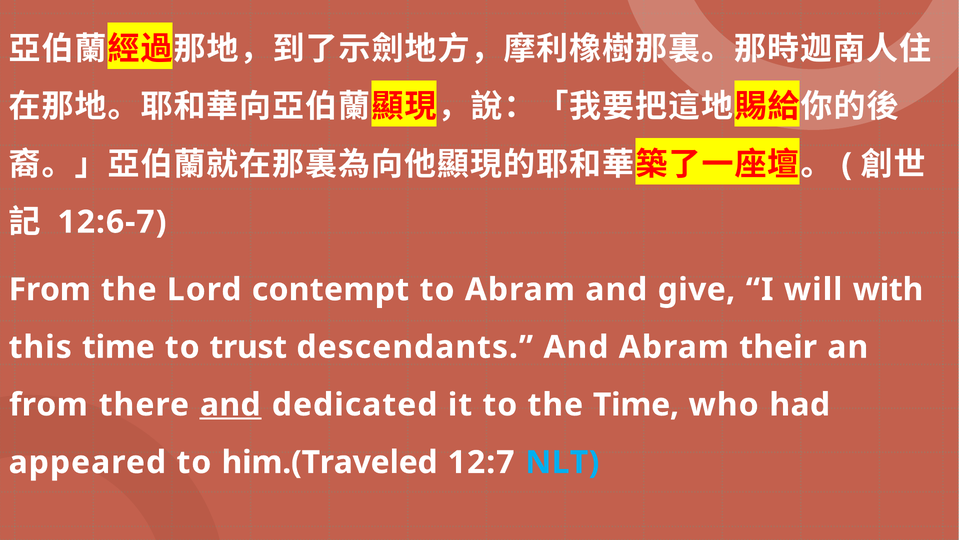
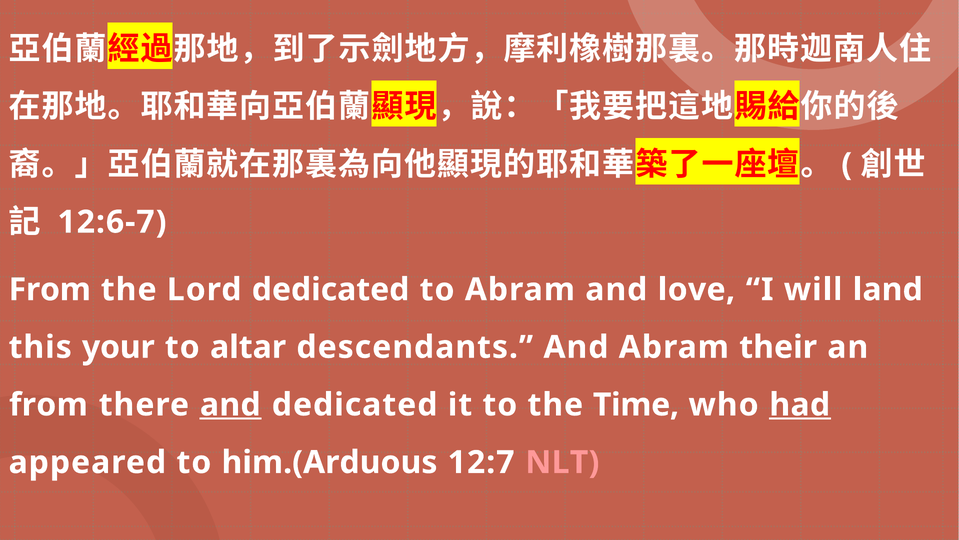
Lord contempt: contempt -> dedicated (331, 289)
give: give -> love (696, 289)
with: with -> land (888, 289)
this time: time -> your (118, 347)
trust: trust -> altar (248, 347)
had underline: none -> present (800, 404)
him.(Traveled: him.(Traveled -> him.(Arduous (329, 462)
NLT colour: light blue -> pink (562, 462)
